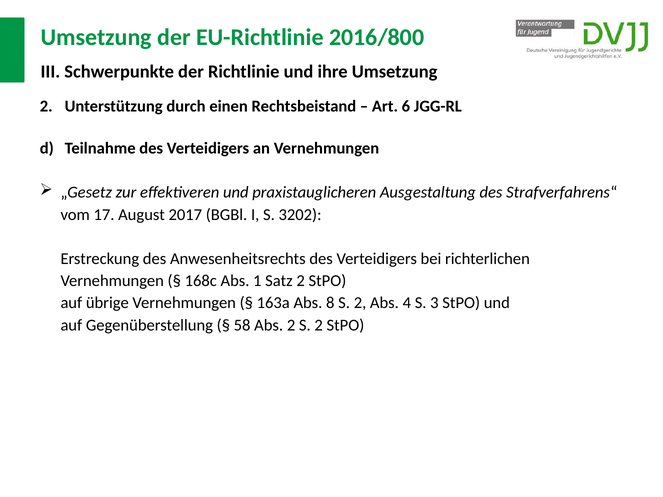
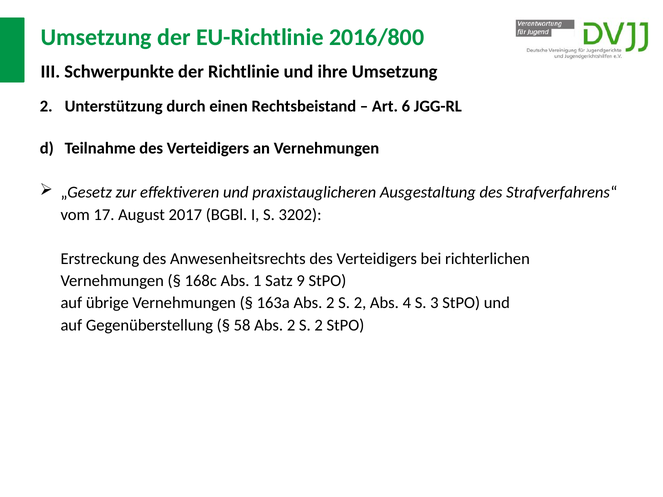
Satz 2: 2 -> 9 (301, 281)
163a Abs 8: 8 -> 2 (330, 303)
